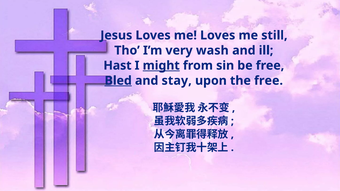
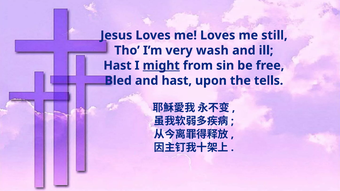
Bled underline: present -> none (118, 81)
and stay: stay -> hast (177, 81)
the free: free -> tells (269, 81)
